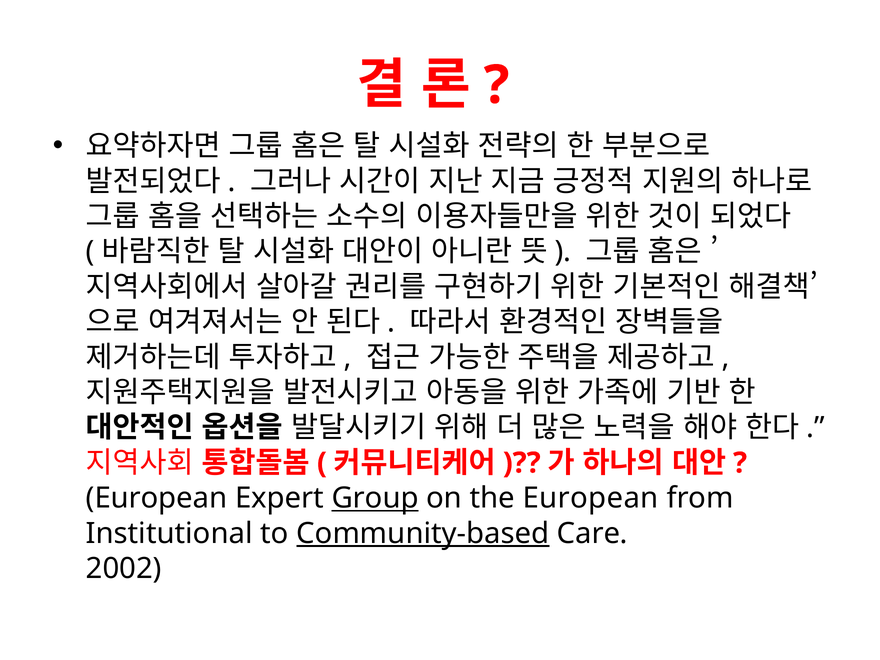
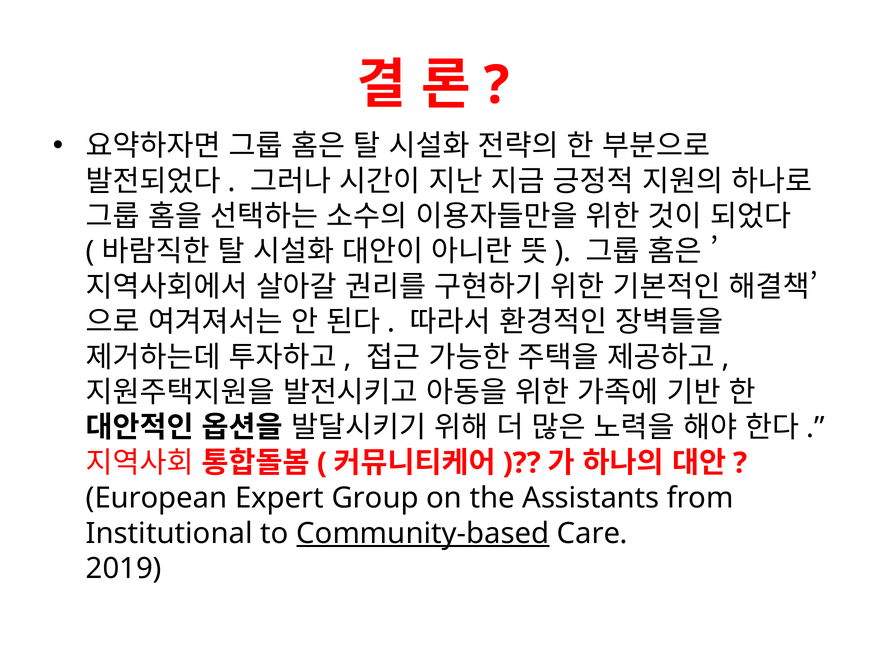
Group underline: present -> none (375, 498)
the European: European -> Assistants (591, 498)
2002: 2002 -> 2019 (124, 569)
